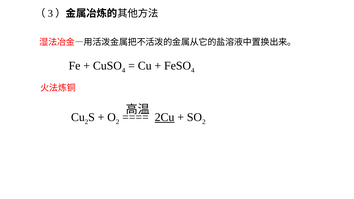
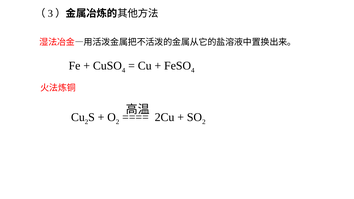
2Cu underline: present -> none (165, 117)
